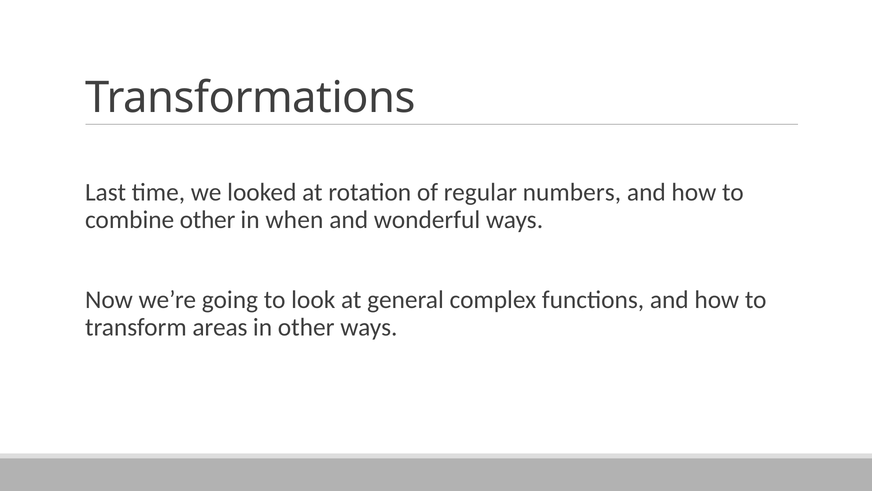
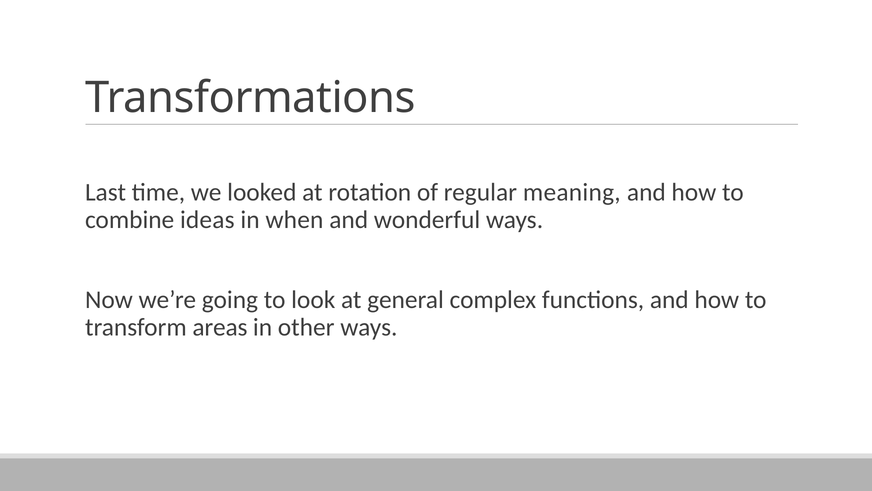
numbers: numbers -> meaning (572, 192)
combine other: other -> ideas (207, 219)
